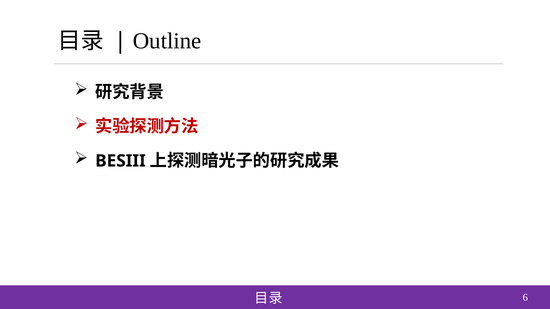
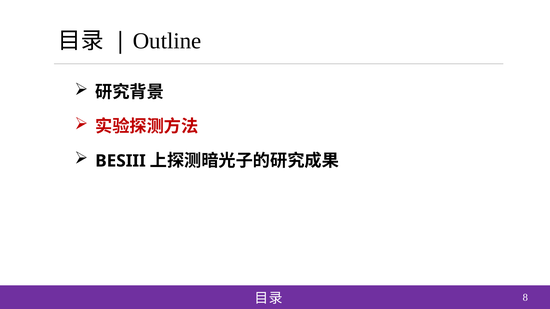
6: 6 -> 8 (525, 298)
